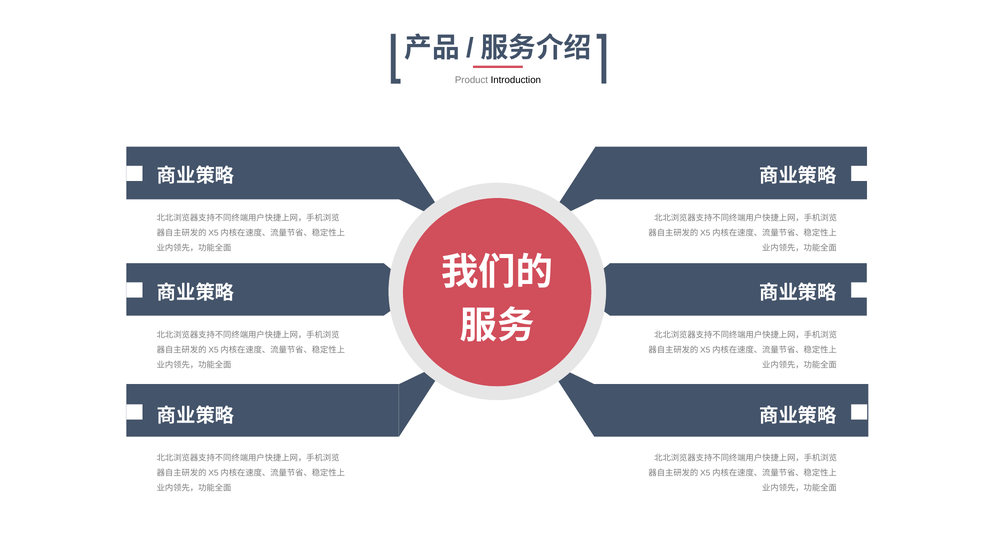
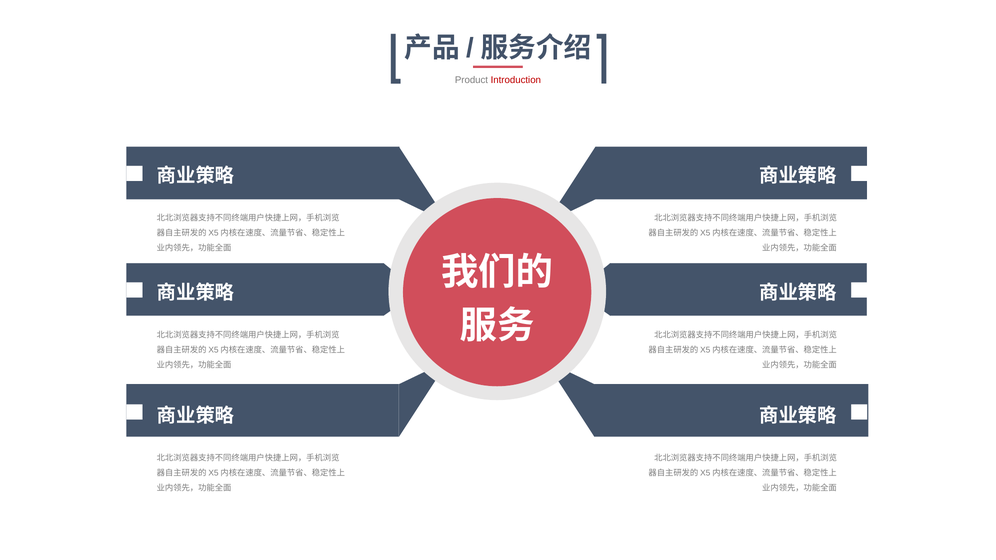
Introduction colour: black -> red (516, 80)
